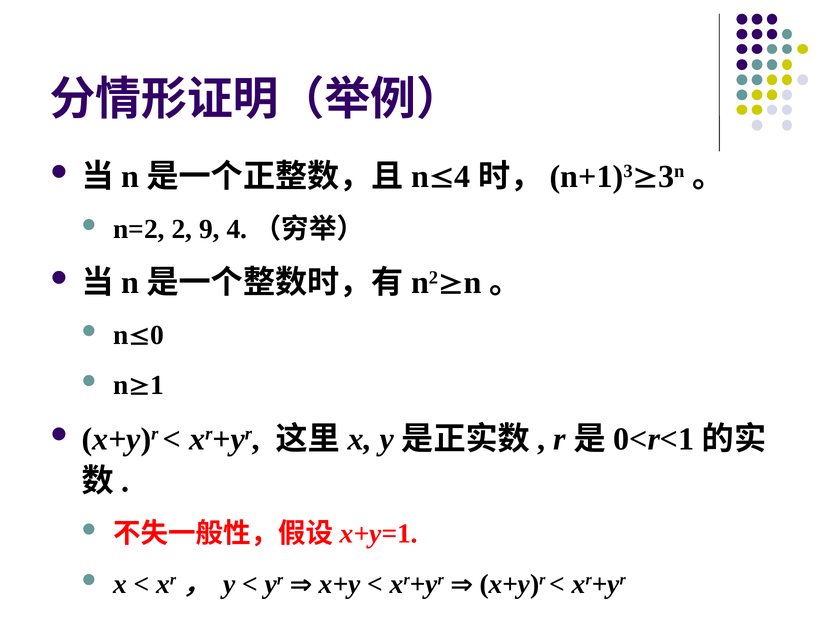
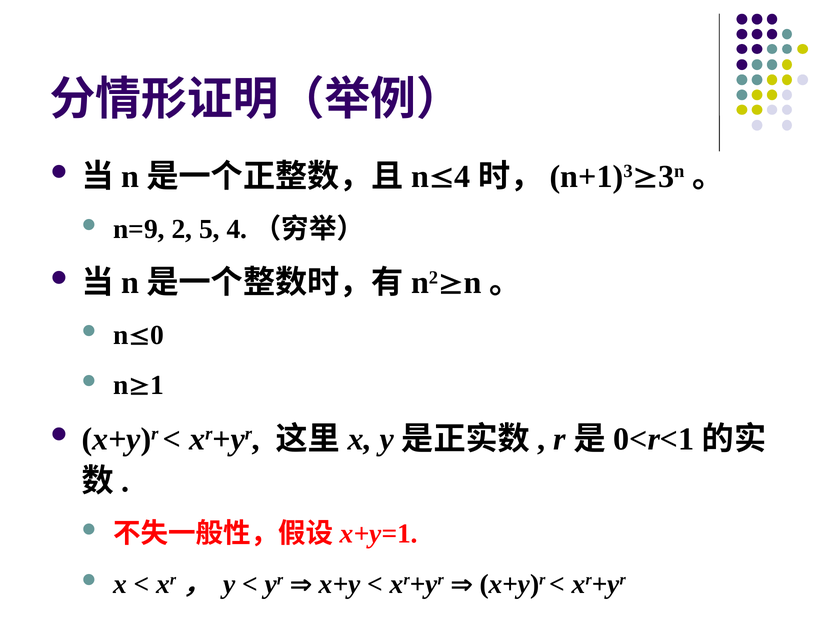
n=2: n=2 -> n=9 (139, 229)
9: 9 -> 5 (209, 229)
